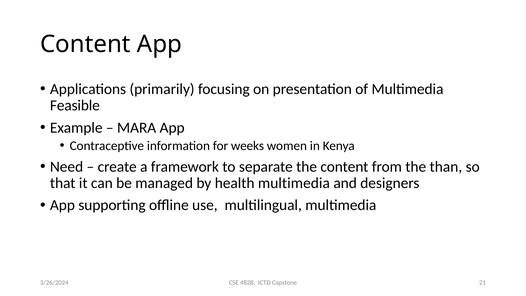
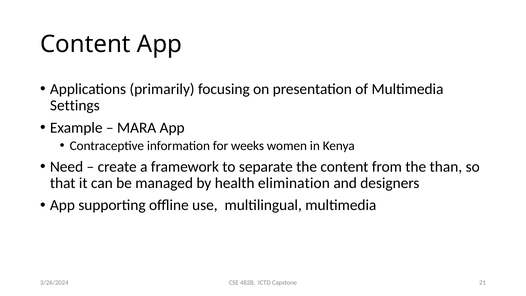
Feasible: Feasible -> Settings (75, 106)
health multimedia: multimedia -> elimination (294, 183)
